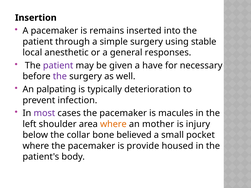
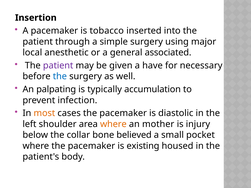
remains: remains -> tobacco (107, 31)
stable: stable -> major (204, 42)
responses: responses -> associated (168, 53)
the colour: purple -> blue (60, 76)
deterioration: deterioration -> accumulation (153, 89)
most colour: purple -> orange (44, 113)
macules: macules -> diastolic (176, 113)
provide: provide -> existing (143, 146)
